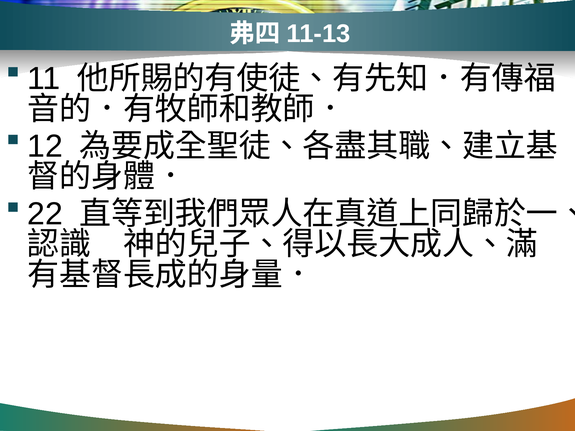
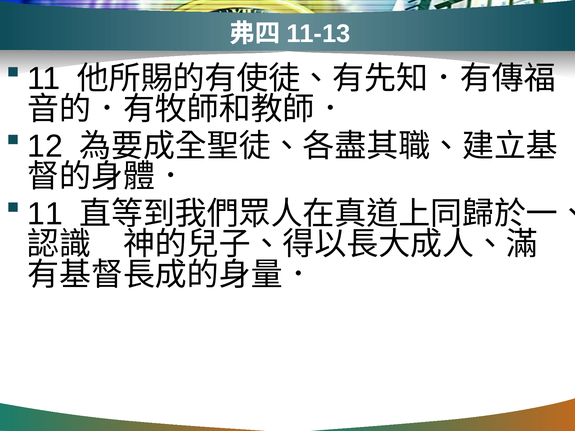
22: 22 -> 11 (45, 214)
